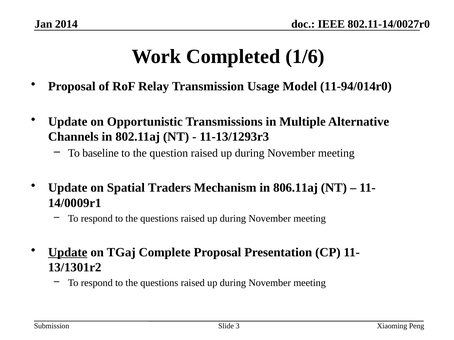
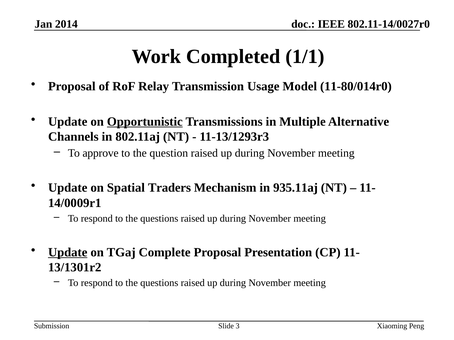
1/6: 1/6 -> 1/1 (305, 57)
11-94/014r0: 11-94/014r0 -> 11-80/014r0 (356, 86)
Opportunistic underline: none -> present (145, 122)
baseline: baseline -> approve (101, 153)
806.11aj: 806.11aj -> 935.11aj (296, 188)
